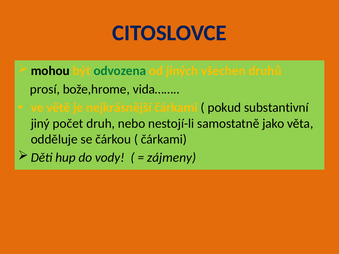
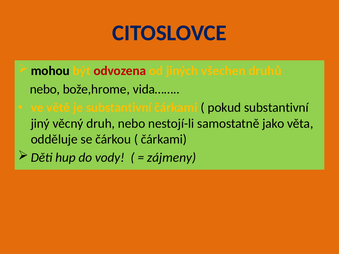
odvozena colour: green -> red (120, 71)
prosí: prosí -> nebo (45, 89)
je nejkrásnější: nejkrásnější -> substantivní (119, 108)
počet: počet -> věcný (68, 124)
